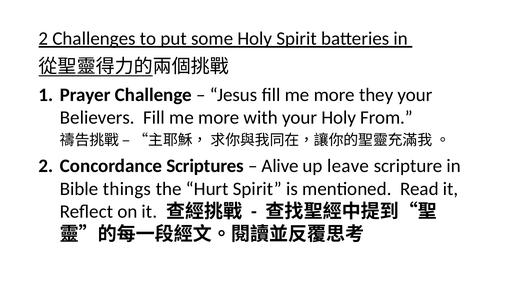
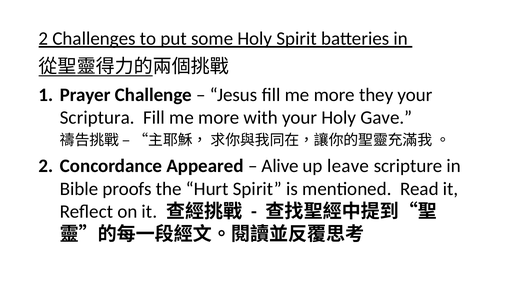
Believers: Believers -> Scriptura (97, 118)
From: From -> Gave (386, 118)
Scriptures: Scriptures -> Appeared (205, 166)
things: things -> proofs (127, 189)
